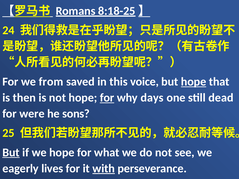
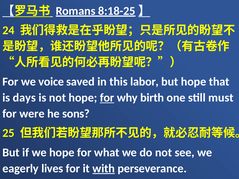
from: from -> voice (51, 82)
voice: voice -> labor (145, 82)
hope underline: present -> none (194, 82)
then: then -> days (24, 98)
days: days -> birth (152, 98)
dead: dead -> must (221, 98)
But underline: present -> none (11, 153)
